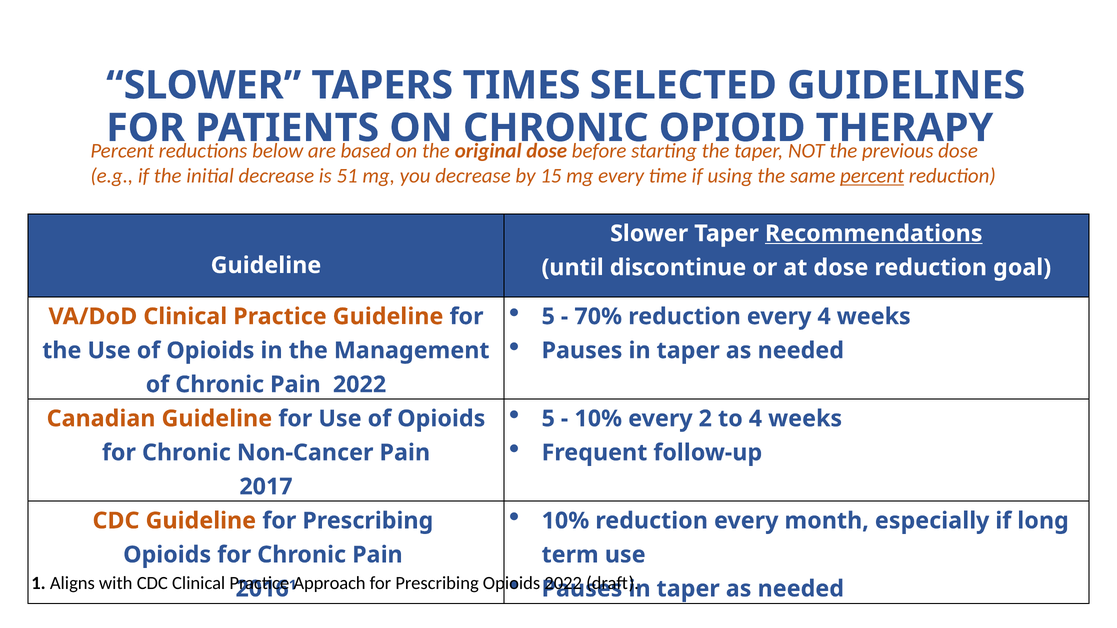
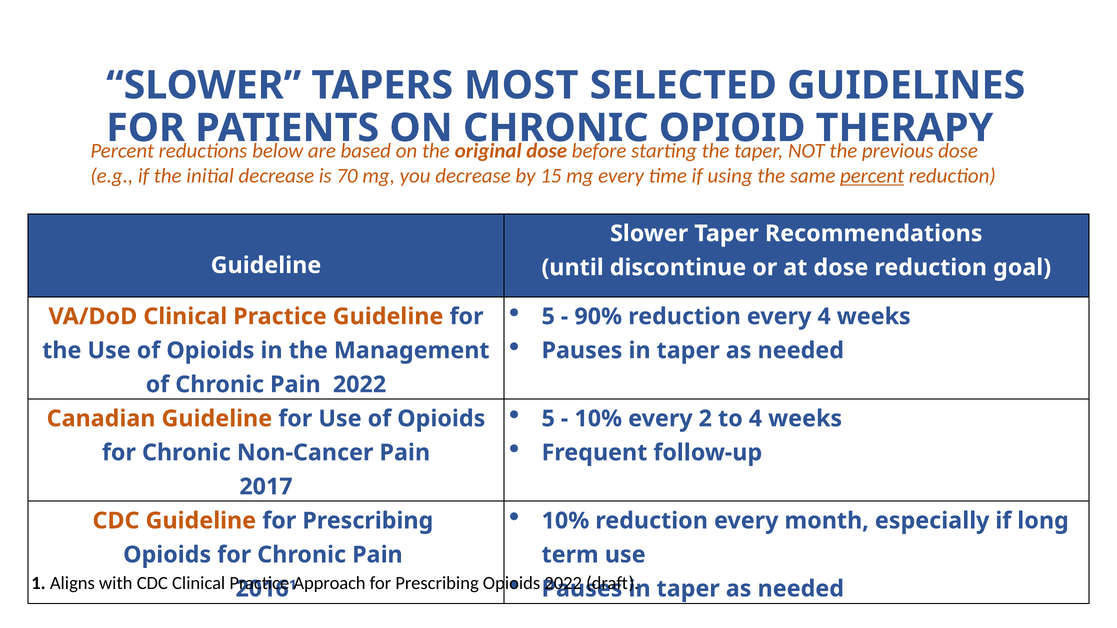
TIMES: TIMES -> MOST (521, 85)
51: 51 -> 70 (347, 176)
Recommendations underline: present -> none (874, 234)
70%: 70% -> 90% (598, 317)
